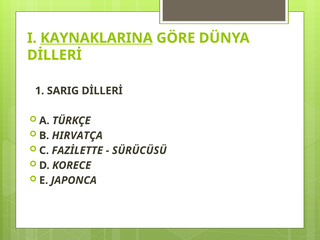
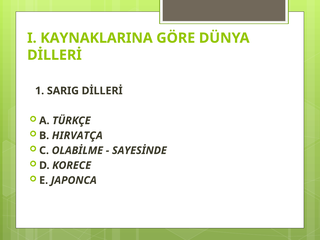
KAYNAKLARINA underline: present -> none (97, 38)
FAZİLETTE: FAZİLETTE -> OLABİLME (77, 150)
SÜRÜCÜSÜ: SÜRÜCÜSÜ -> SAYESİNDE (139, 150)
